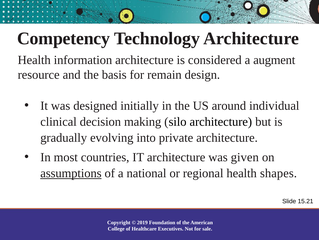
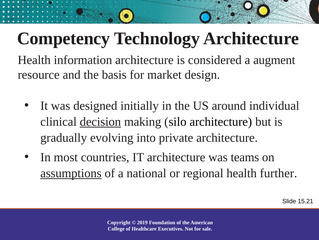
remain: remain -> market (164, 75)
decision underline: none -> present (100, 121)
given: given -> teams (245, 157)
shapes: shapes -> further (279, 173)
